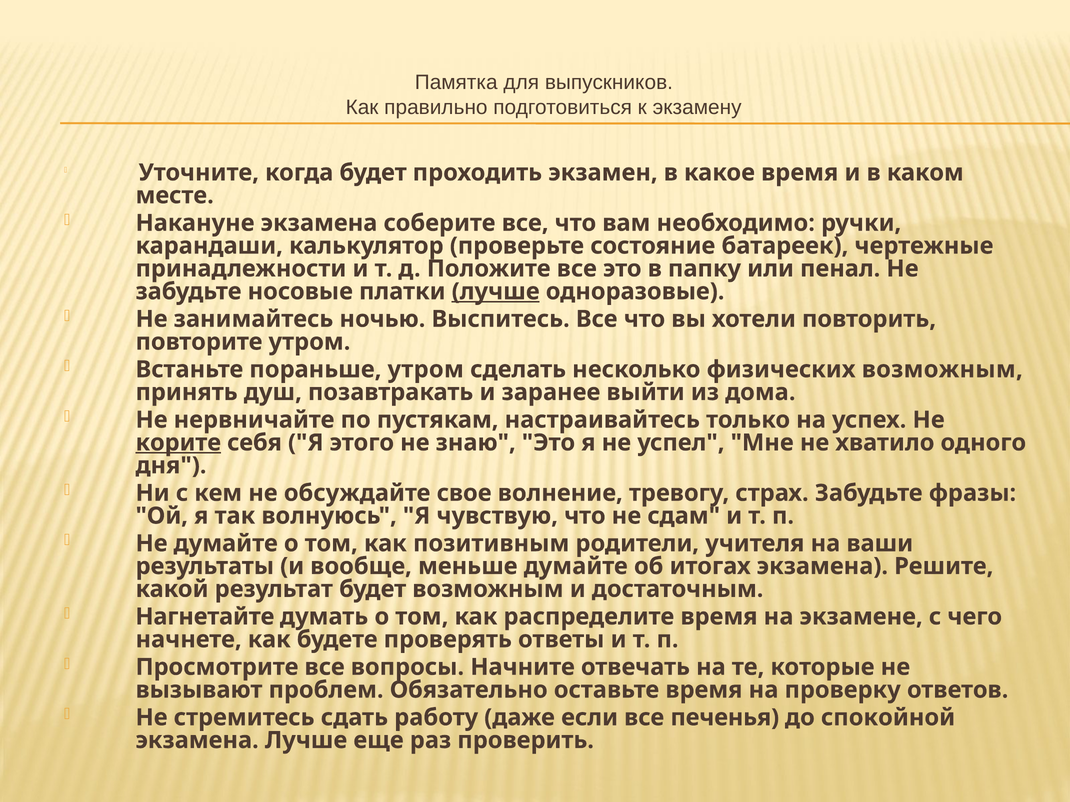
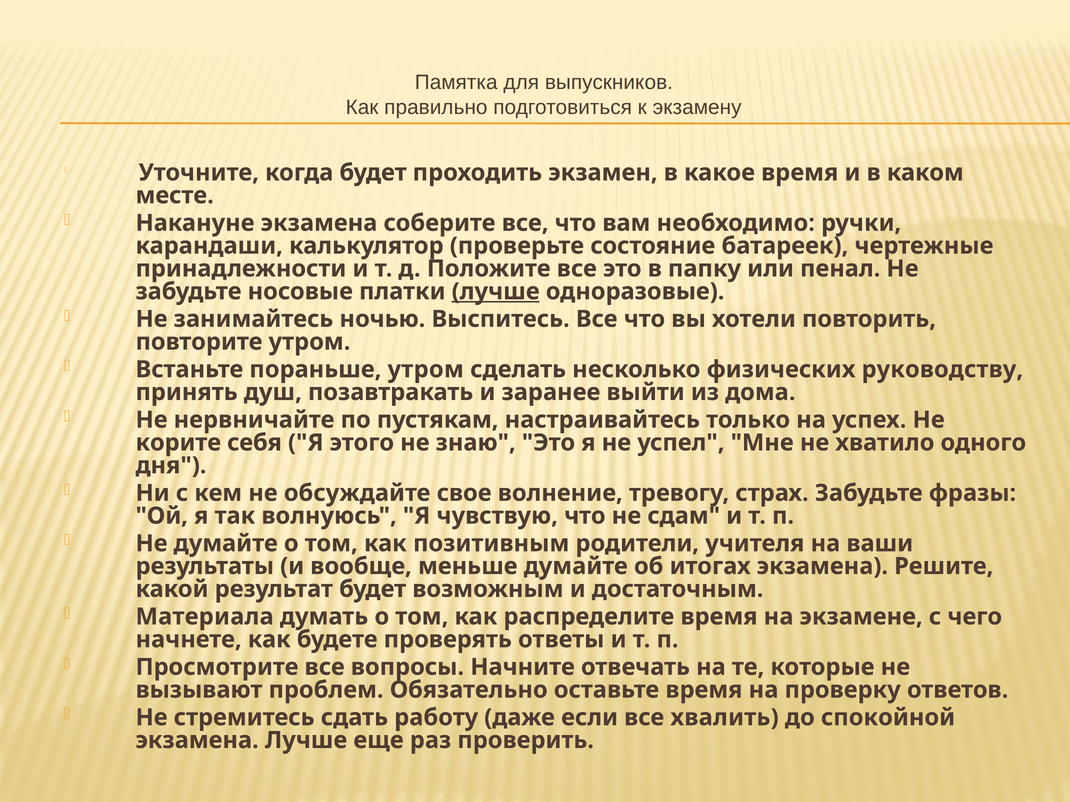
физических возможным: возможным -> руководству (942, 370)
корите underline: present -> none (178, 443)
Нагнетайте: Нагнетайте -> Материала (205, 617)
печенья: печенья -> хвалить (725, 718)
